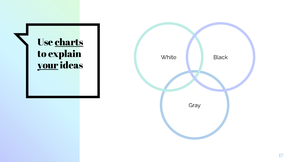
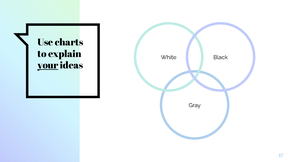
charts underline: present -> none (69, 42)
